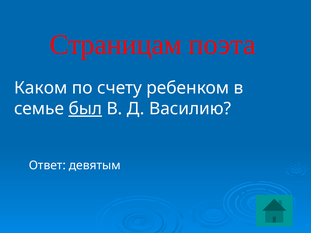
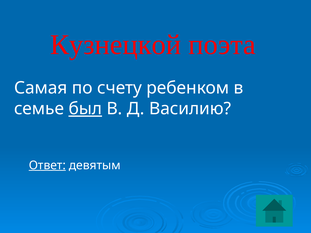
Страницам: Страницам -> Кузнецкой (116, 45)
Каком: Каком -> Самая (41, 88)
Ответ underline: none -> present (47, 165)
